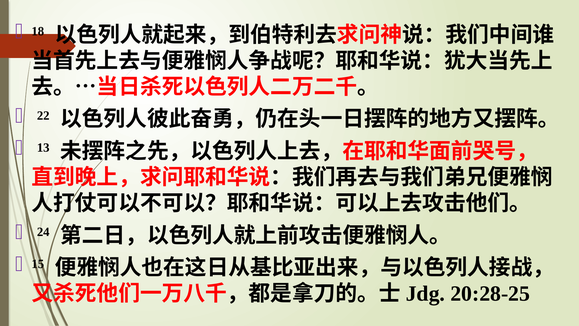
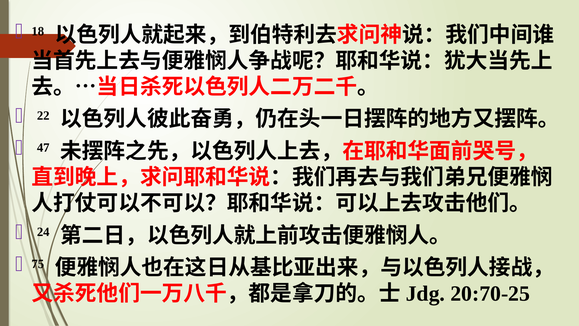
13: 13 -> 47 (43, 148)
15: 15 -> 75 (38, 264)
20:28-25: 20:28-25 -> 20:70-25 (490, 293)
